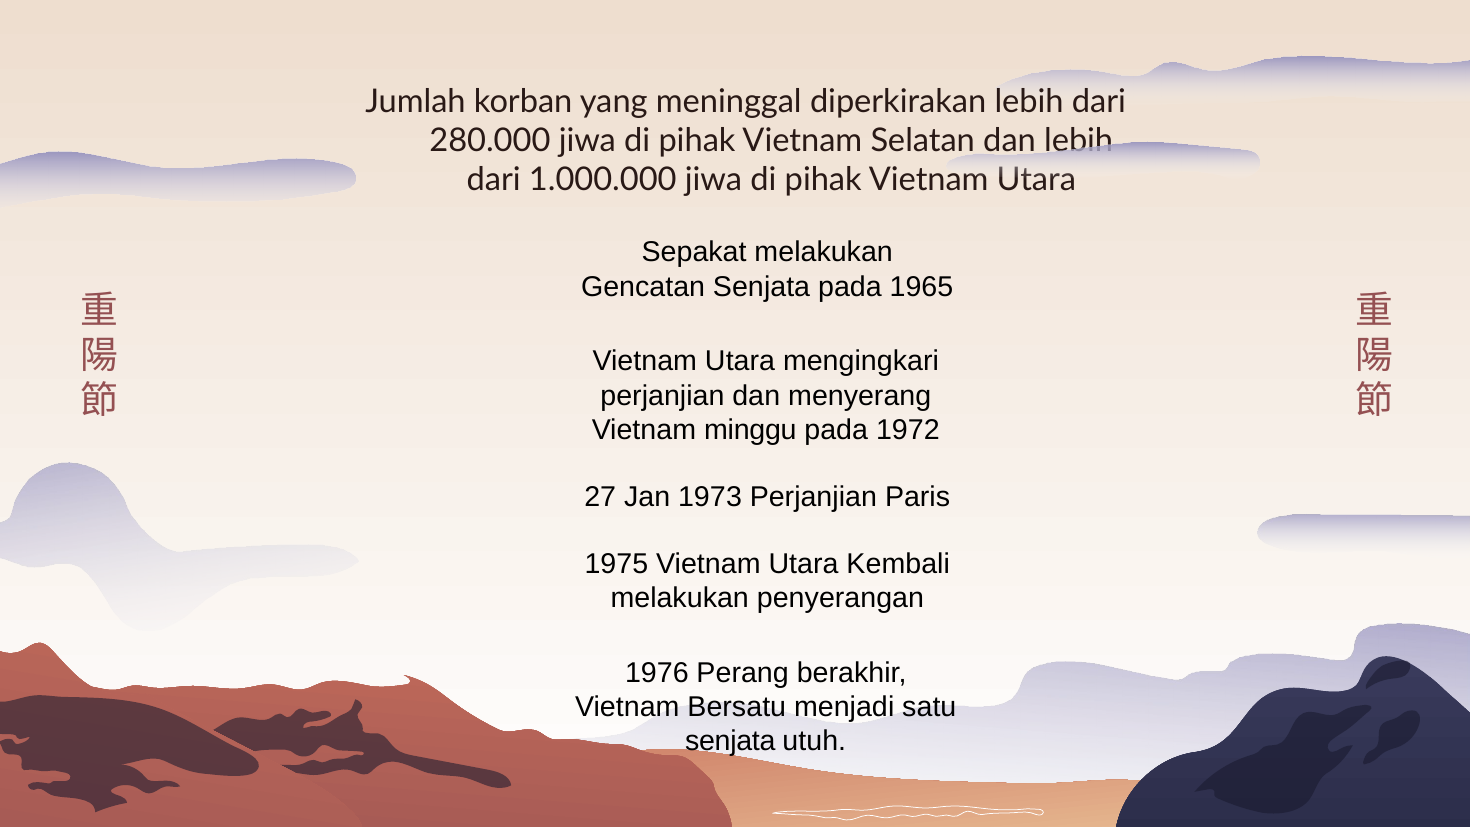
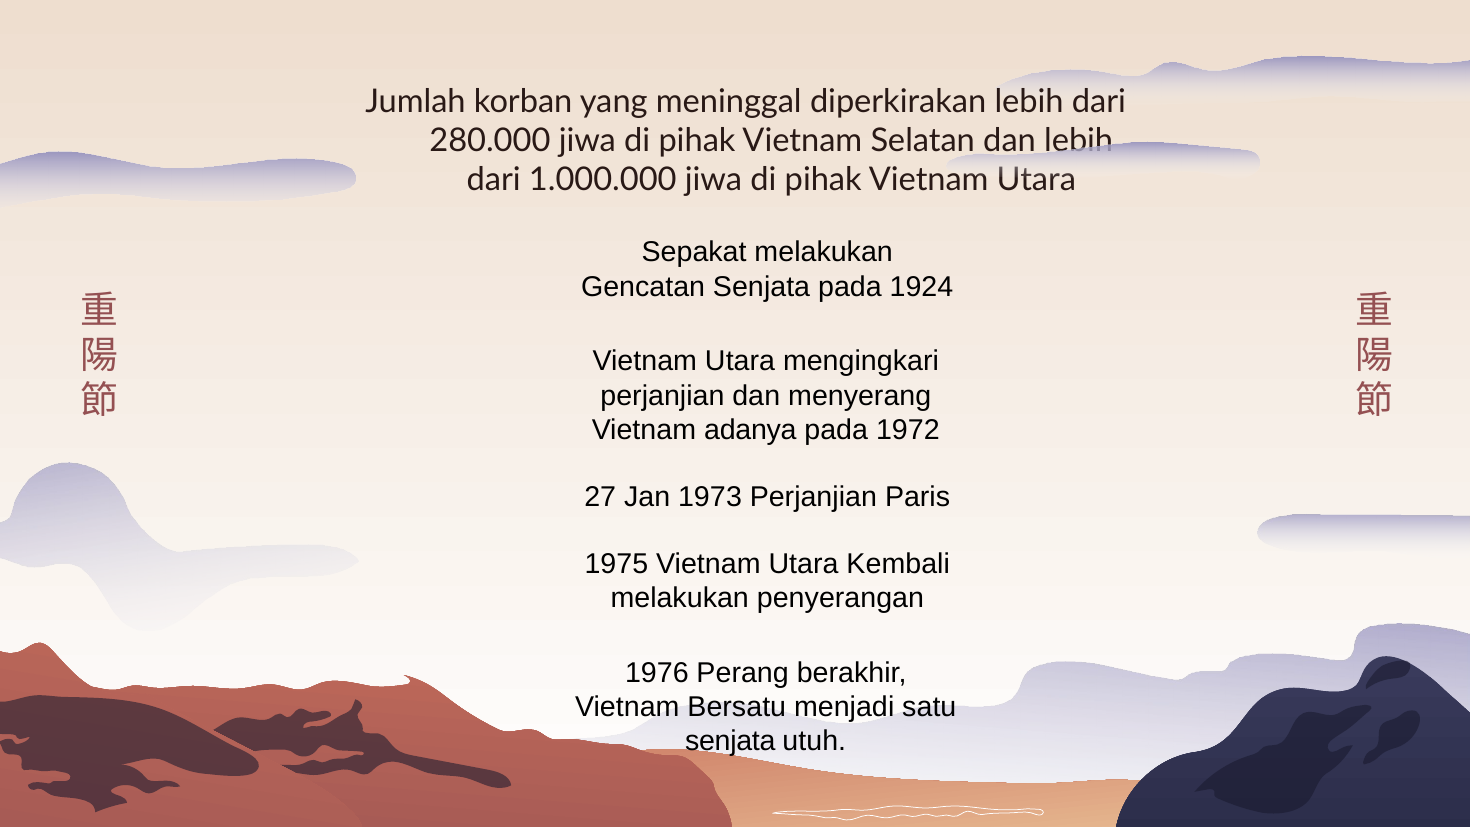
1965: 1965 -> 1924 (921, 287)
minggu: minggu -> adanya (750, 430)
